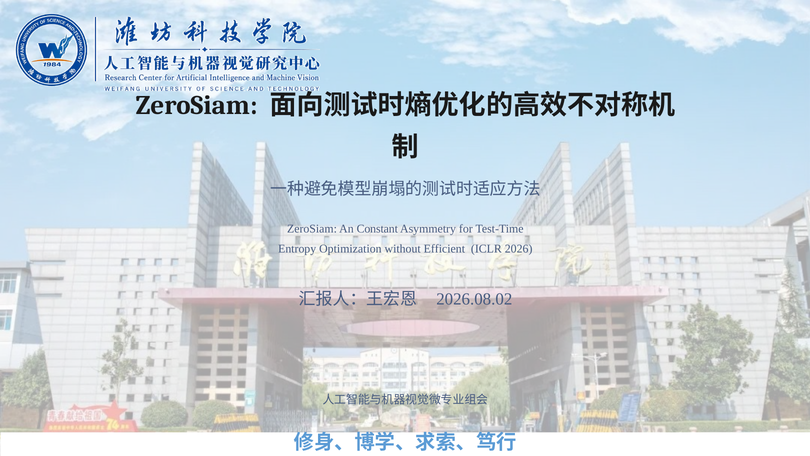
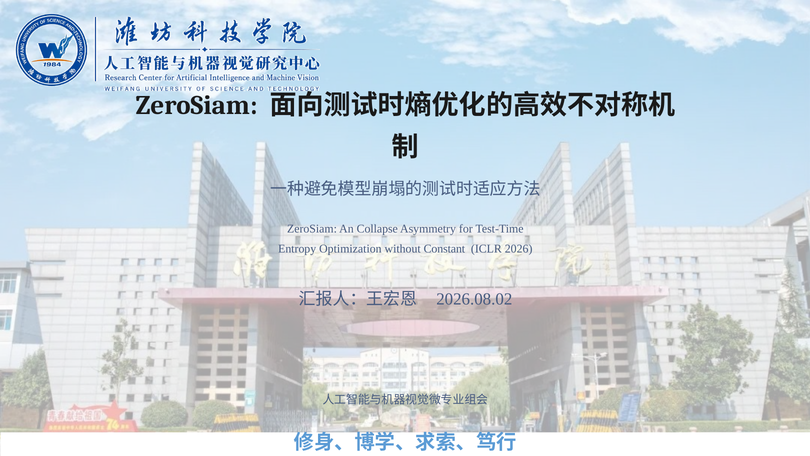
Constant: Constant -> Collapse (377, 229)
Efficient: Efficient -> Constant (444, 249)
